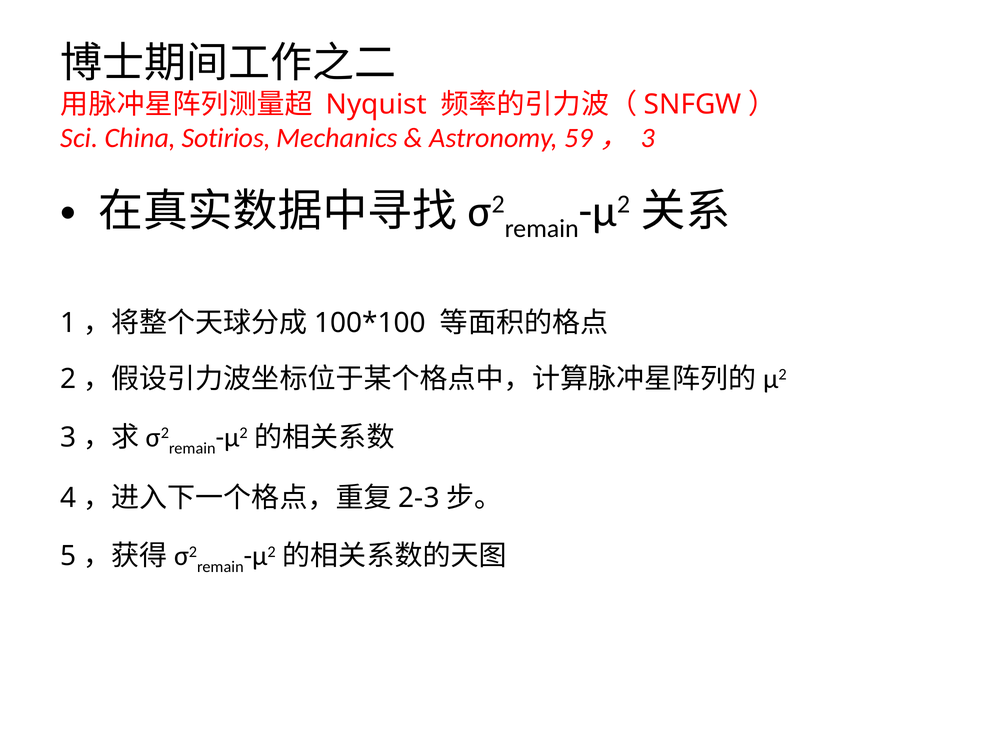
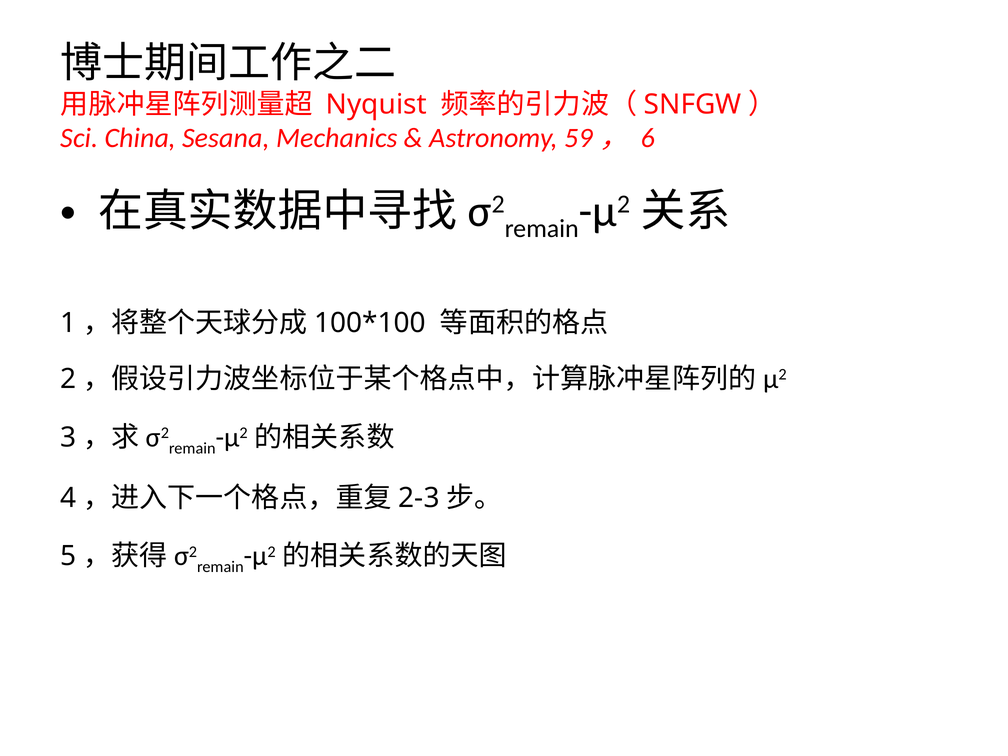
Sotirios: Sotirios -> Sesana (226, 138)
59， 3: 3 -> 6 (648, 138)
